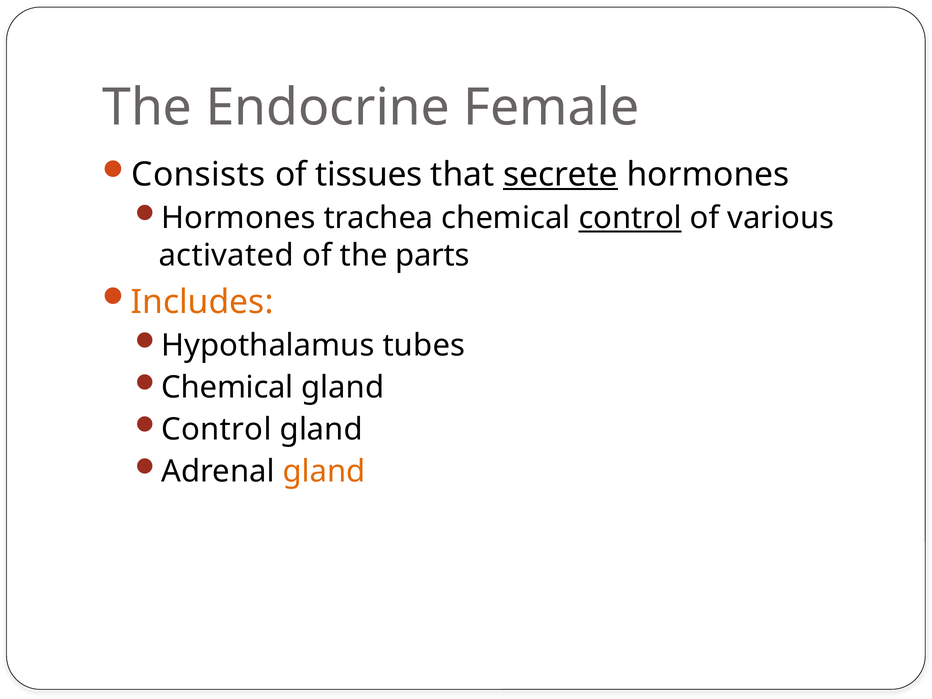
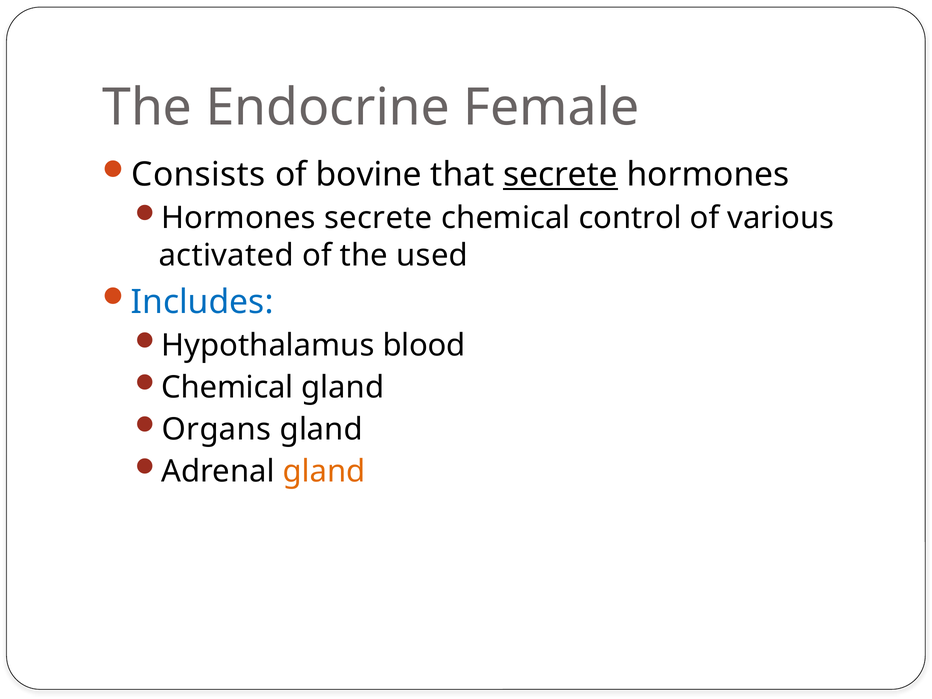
tissues: tissues -> bovine (369, 175)
Hormones trachea: trachea -> secrete (378, 218)
control underline: present -> none (630, 218)
parts: parts -> used (432, 255)
Includes colour: orange -> blue (202, 302)
tubes: tubes -> blood (424, 345)
Control: Control -> Organs (216, 430)
